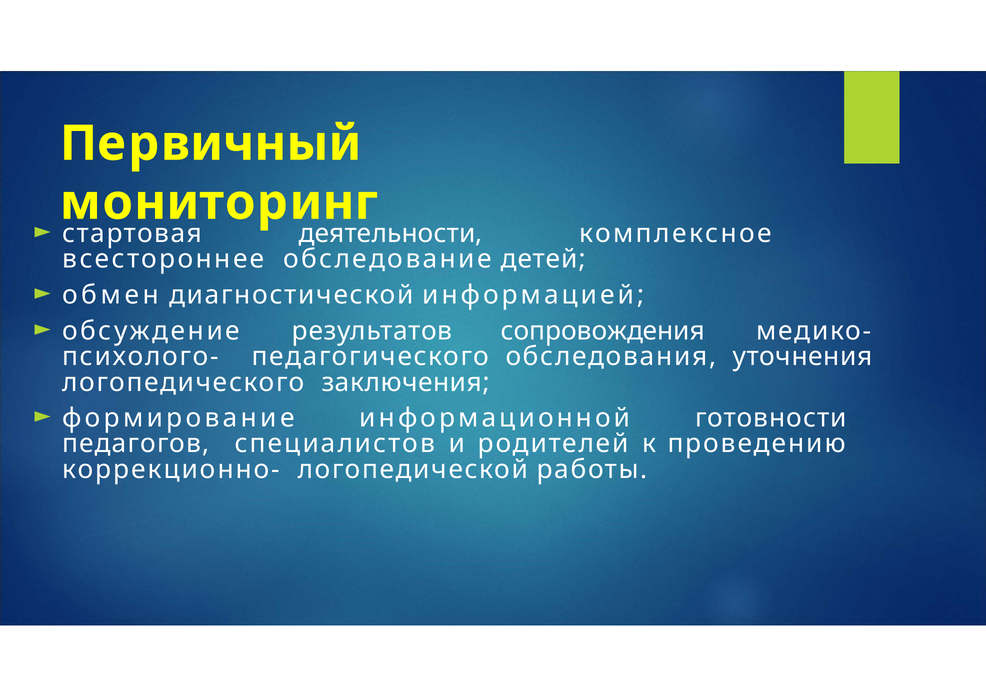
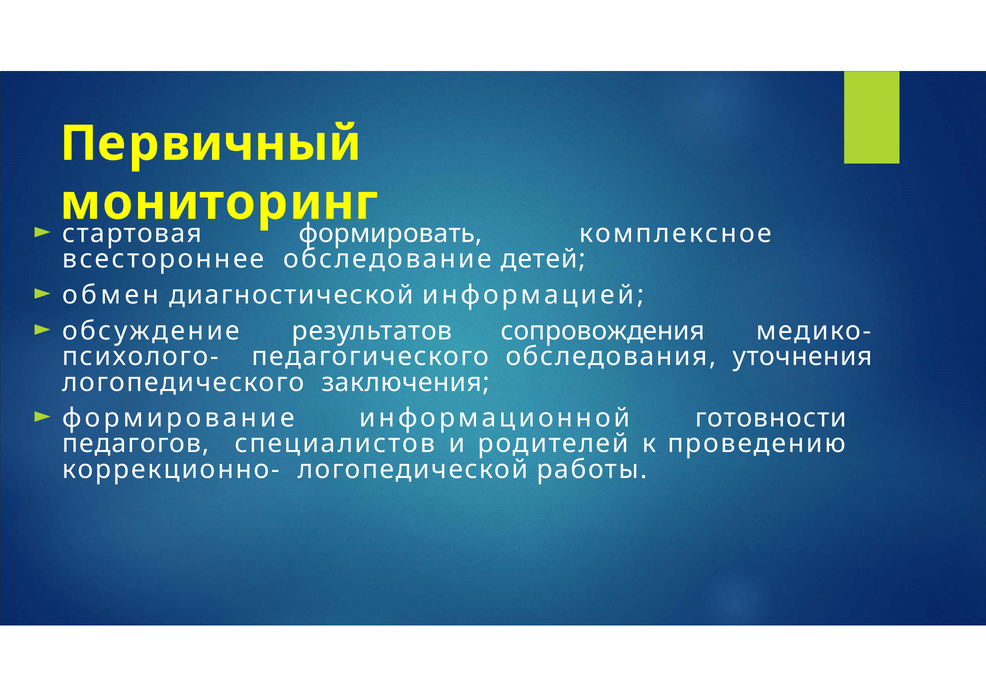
деятельности: деятельности -> формировать (391, 234)
